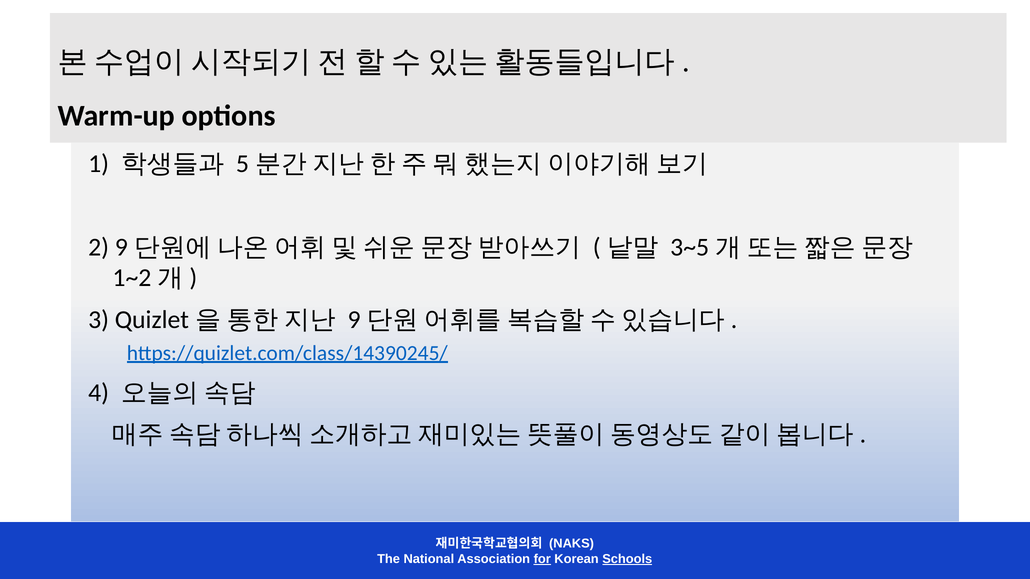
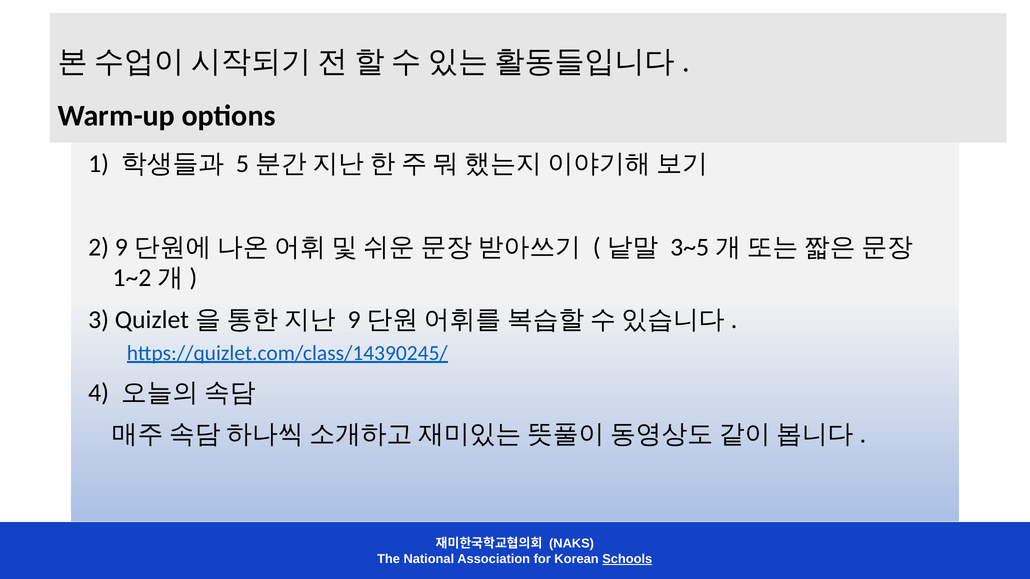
for underline: present -> none (542, 559)
